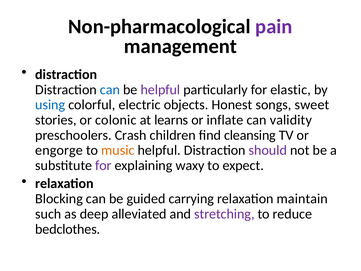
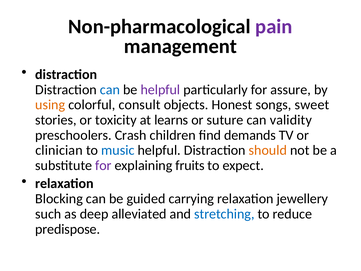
elastic: elastic -> assure (291, 90)
using colour: blue -> orange (50, 105)
electric: electric -> consult (140, 105)
colonic: colonic -> toxicity (116, 120)
inflate: inflate -> suture (225, 120)
cleansing: cleansing -> demands (250, 135)
engorge: engorge -> clinician (59, 150)
music colour: orange -> blue (118, 150)
should colour: purple -> orange (268, 150)
waxy: waxy -> fruits (190, 165)
maintain: maintain -> jewellery (302, 199)
stretching colour: purple -> blue (224, 214)
bedclothes: bedclothes -> predispose (68, 229)
